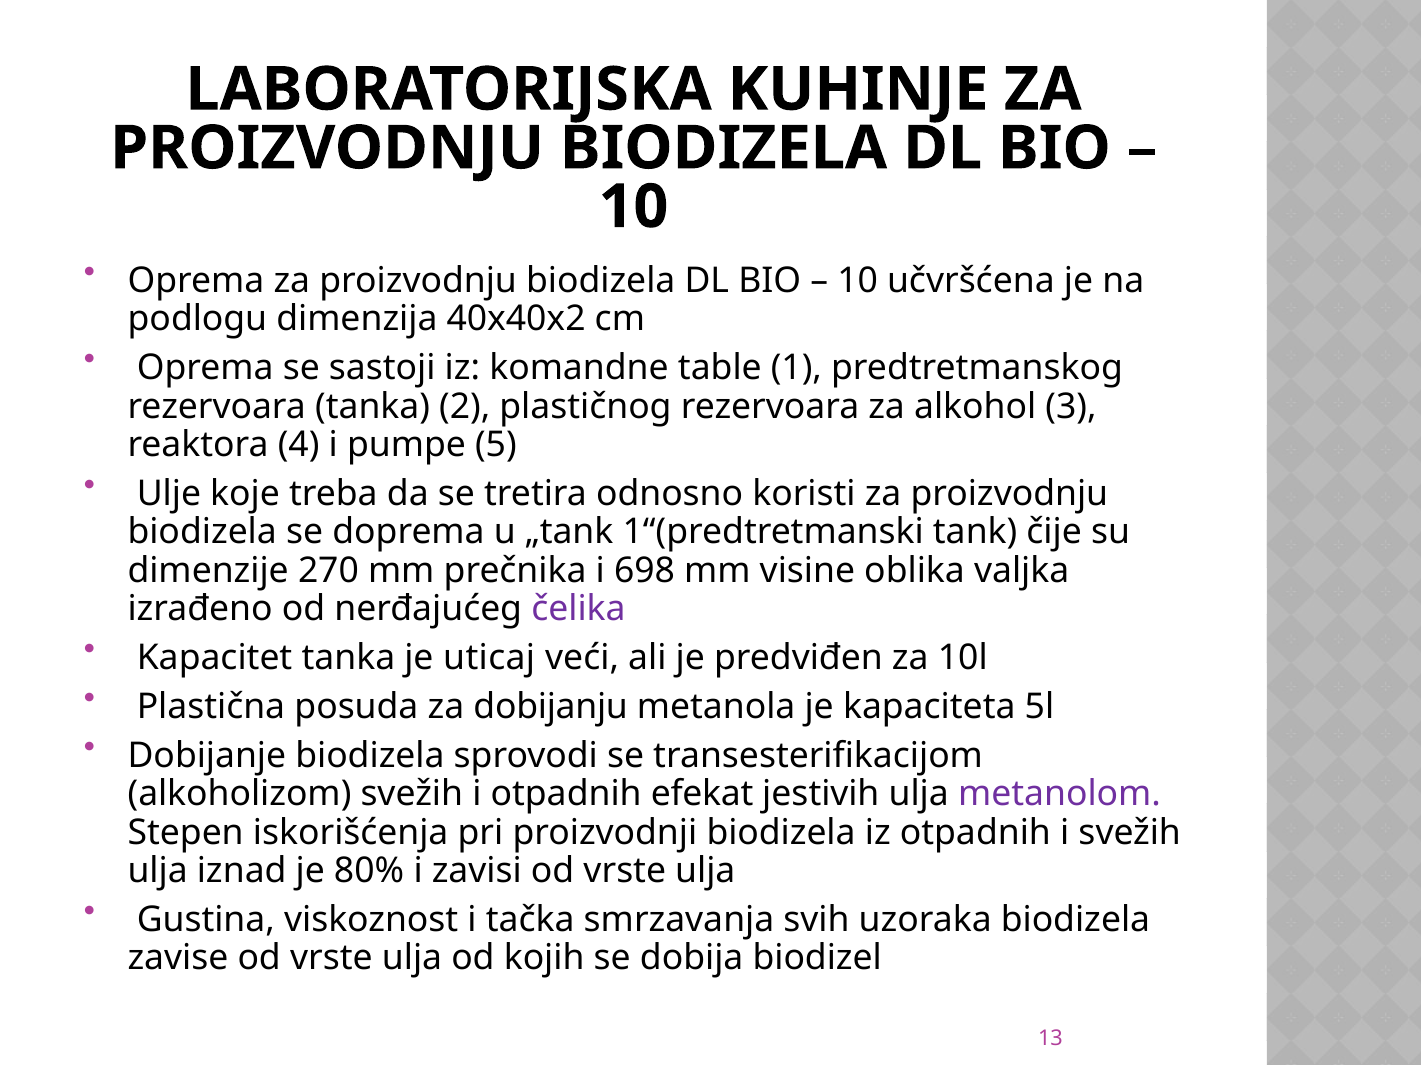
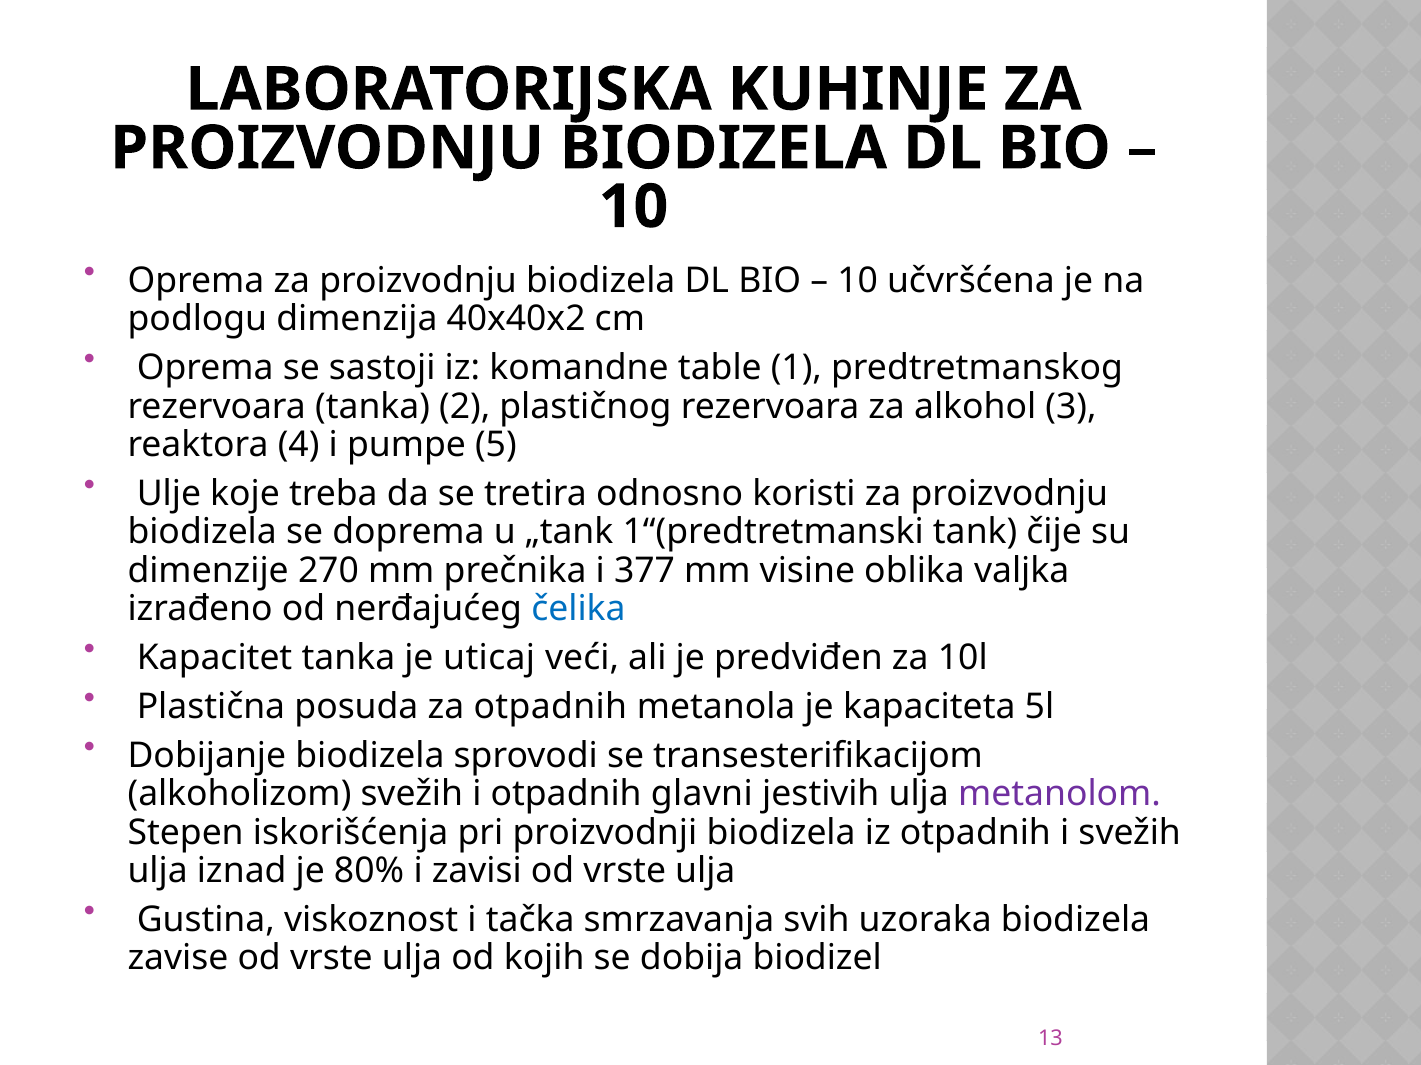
698: 698 -> 377 (645, 571)
čelika colour: purple -> blue (579, 609)
za dobijanju: dobijanju -> otpadnih (550, 707)
efekat: efekat -> glavni (702, 795)
